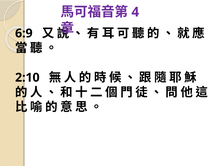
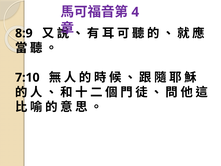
6:9: 6:9 -> 8:9 (24, 33)
2:10: 2:10 -> 7:10 (27, 77)
